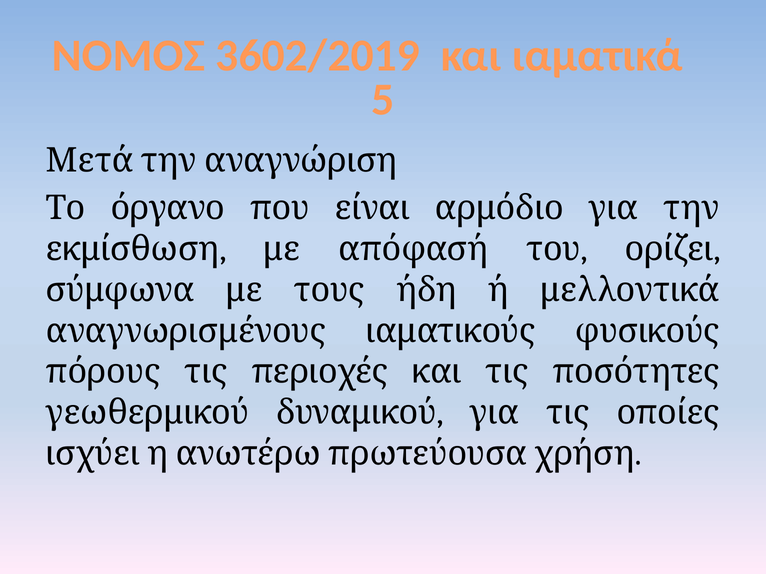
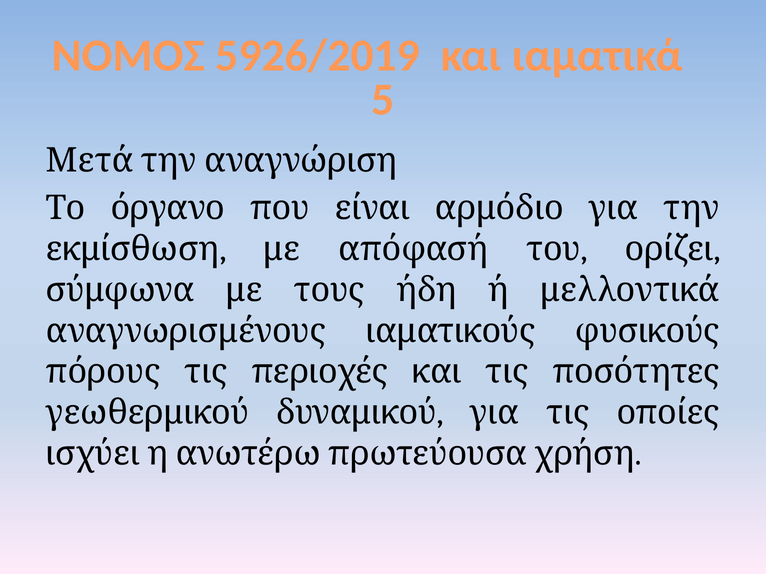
3602/2019: 3602/2019 -> 5926/2019 (318, 56)
